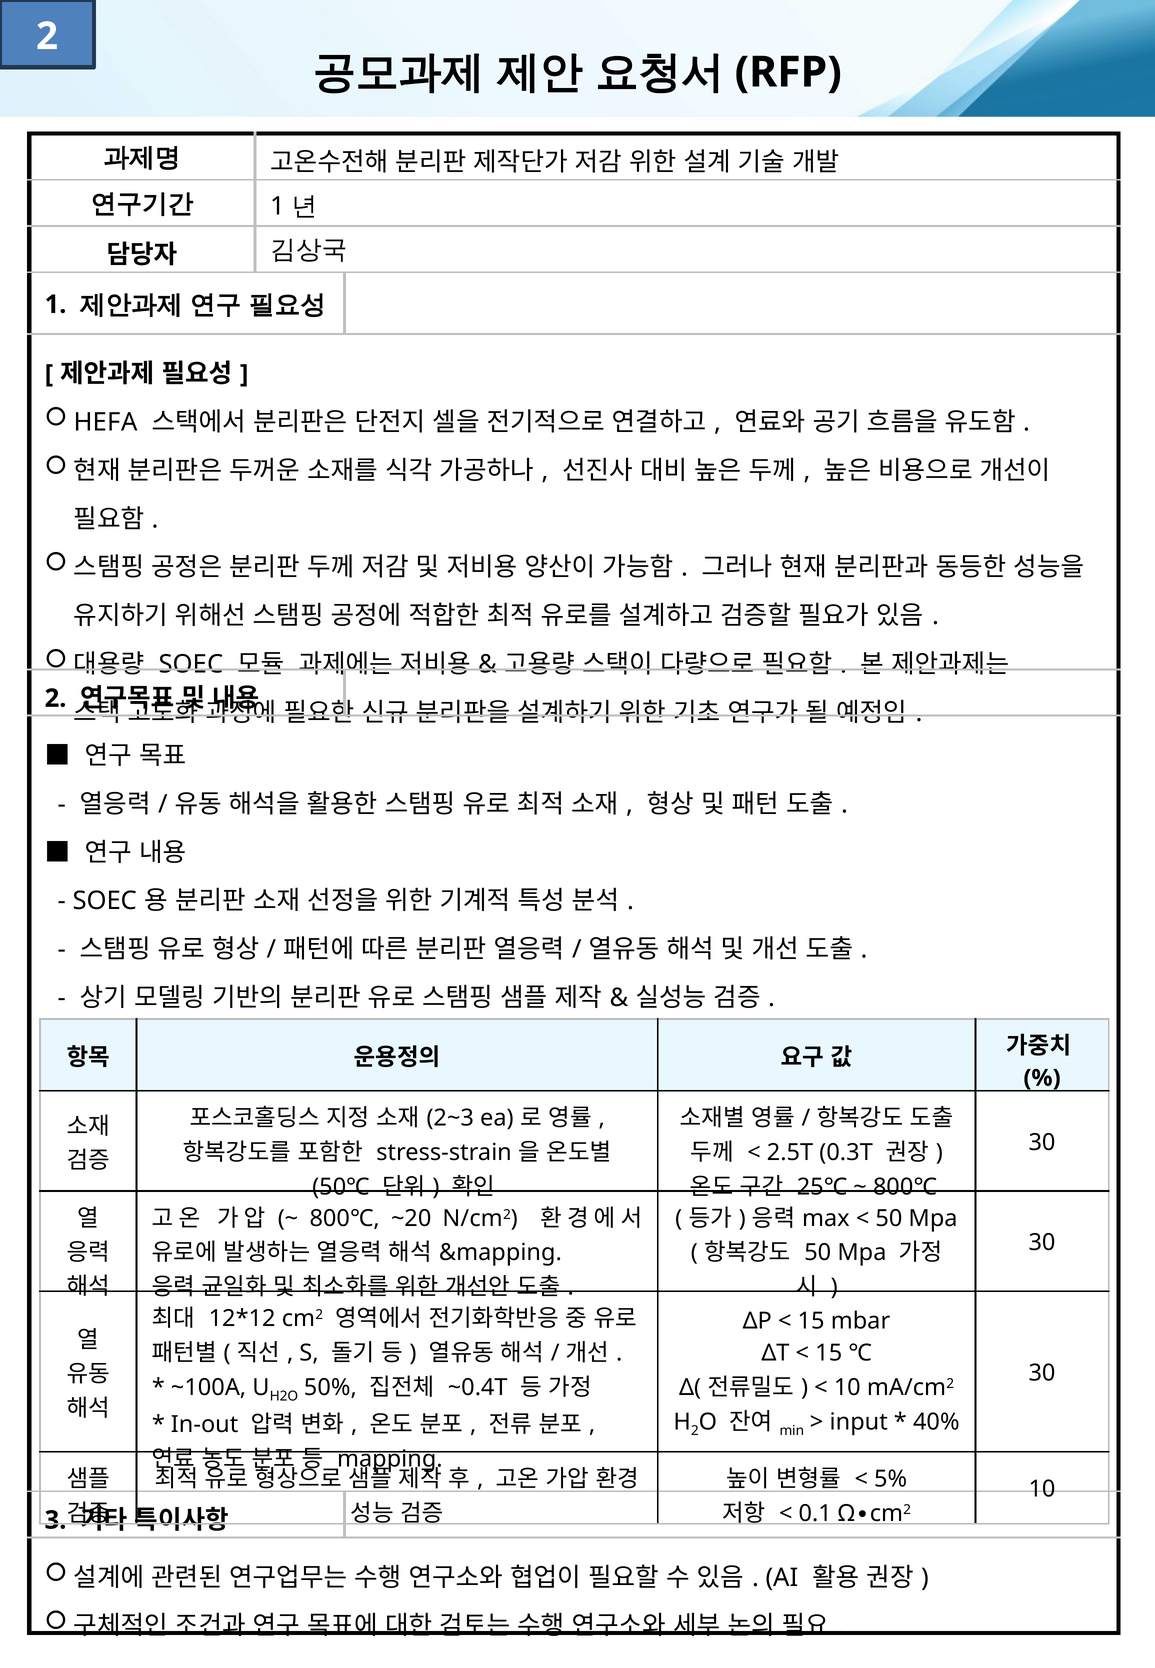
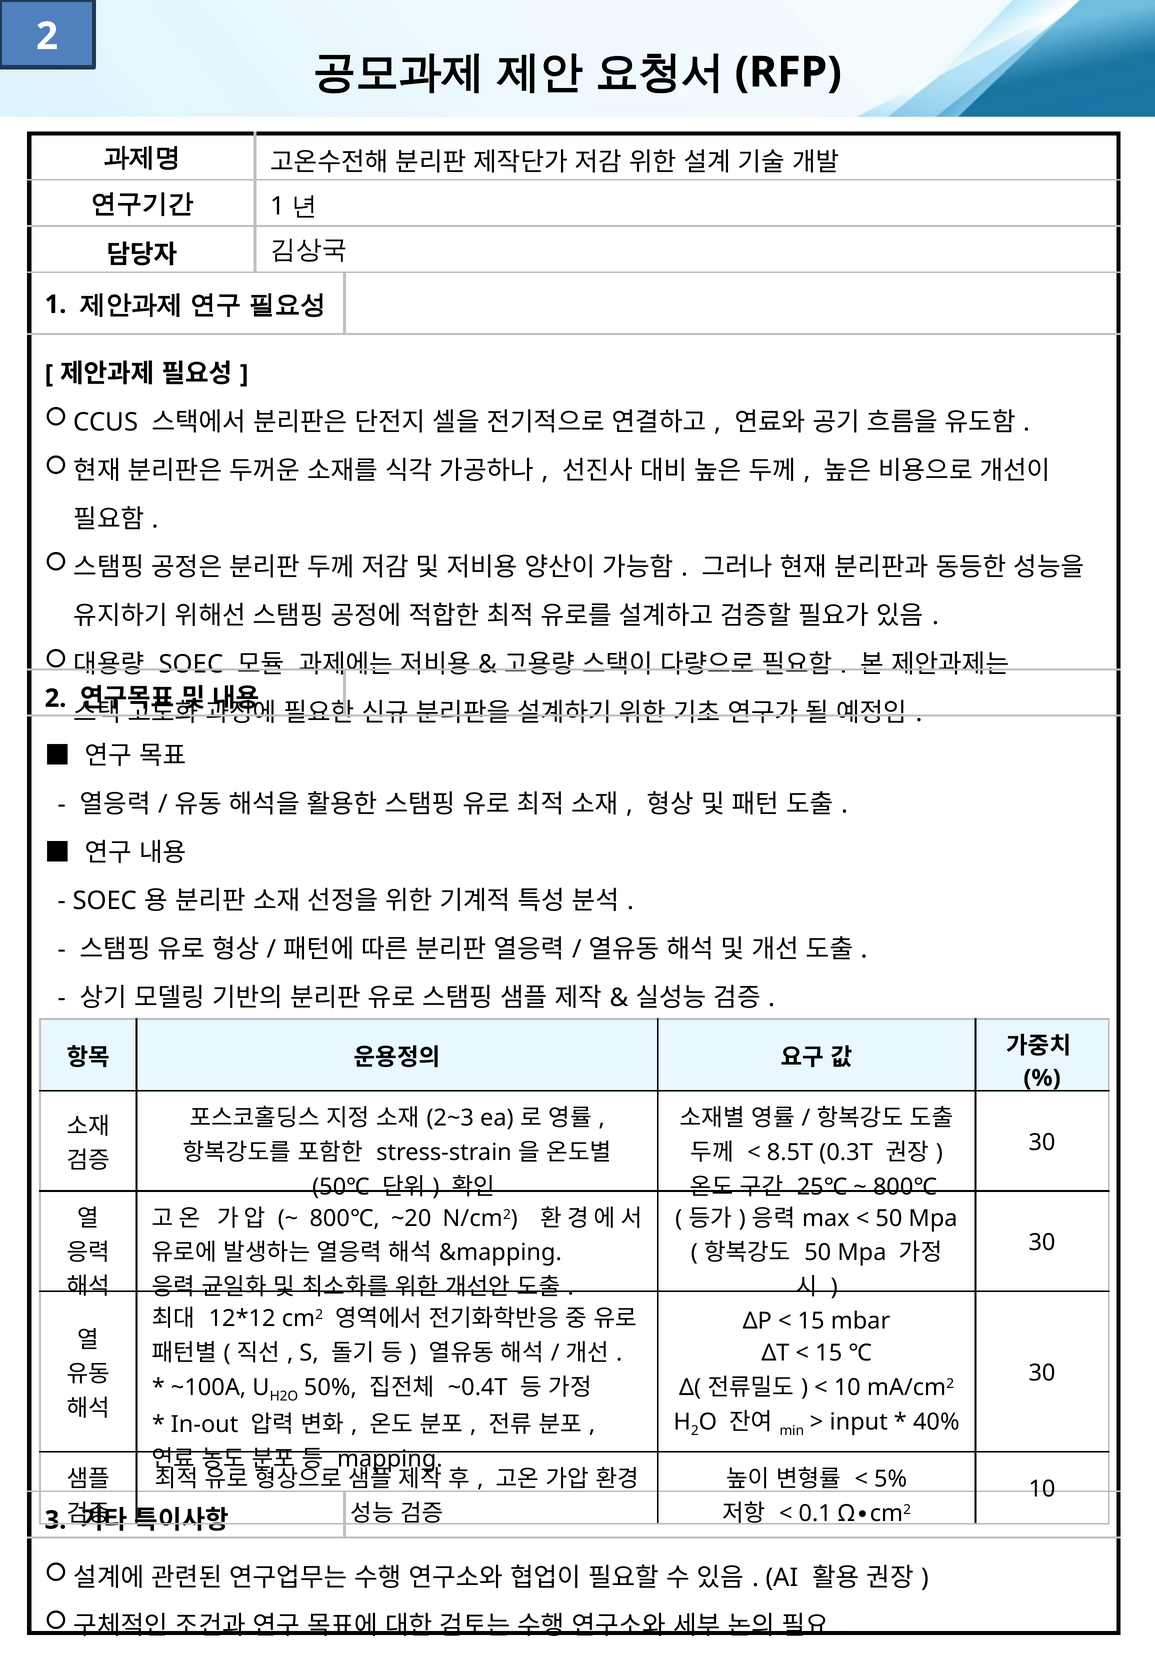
HEFA: HEFA -> CCUS (106, 422)
2.5T: 2.5T -> 8.5T (790, 1153)
